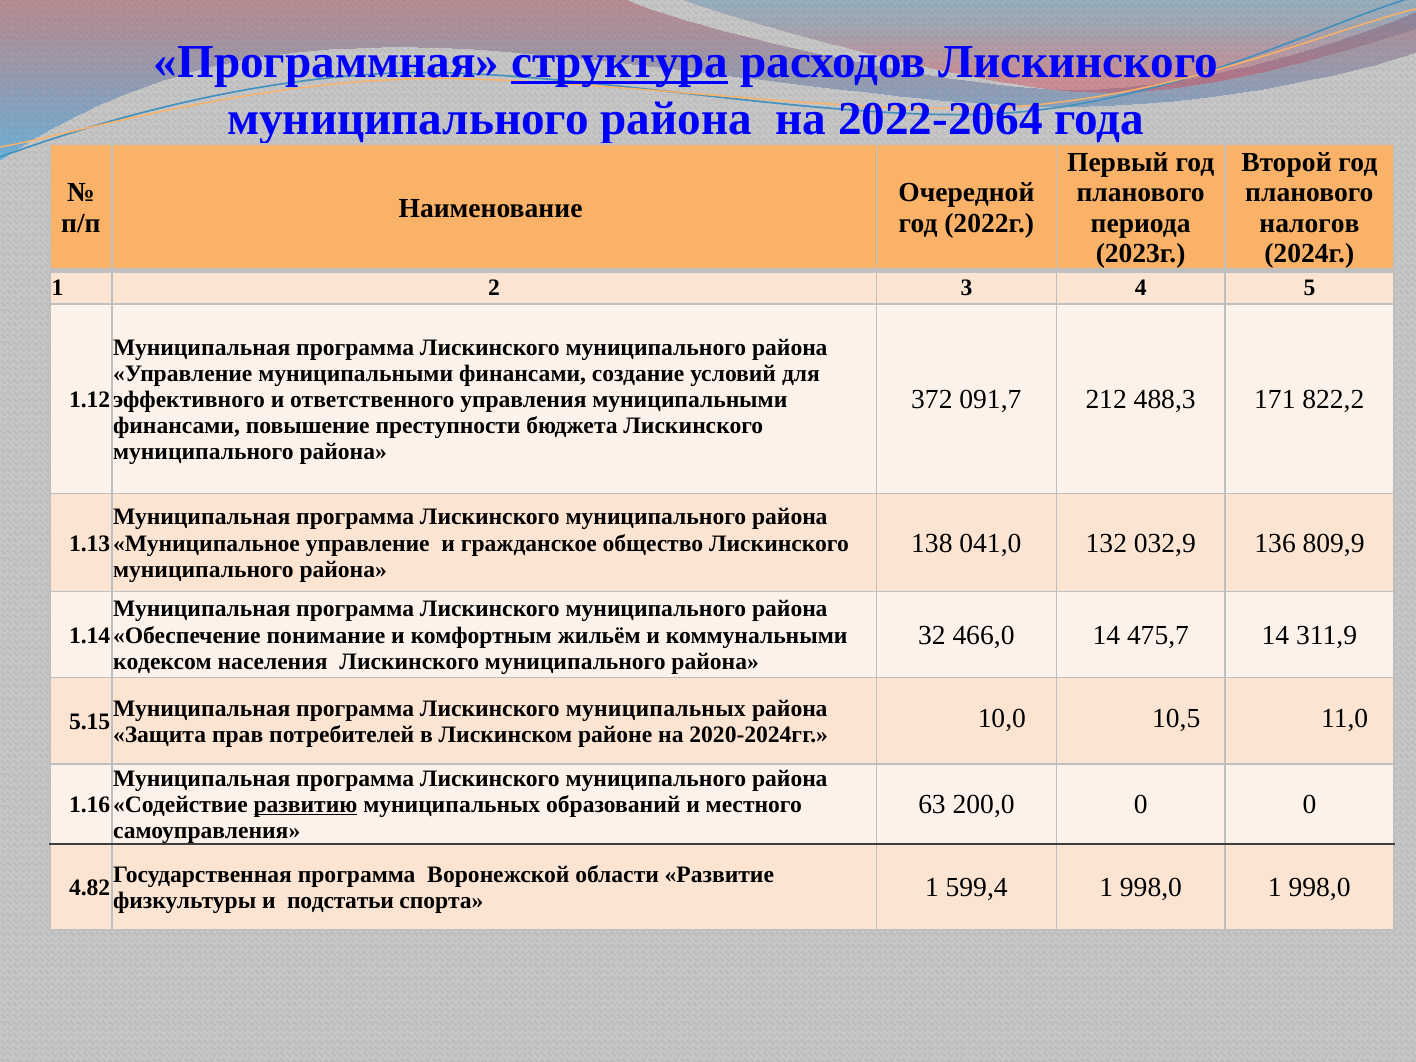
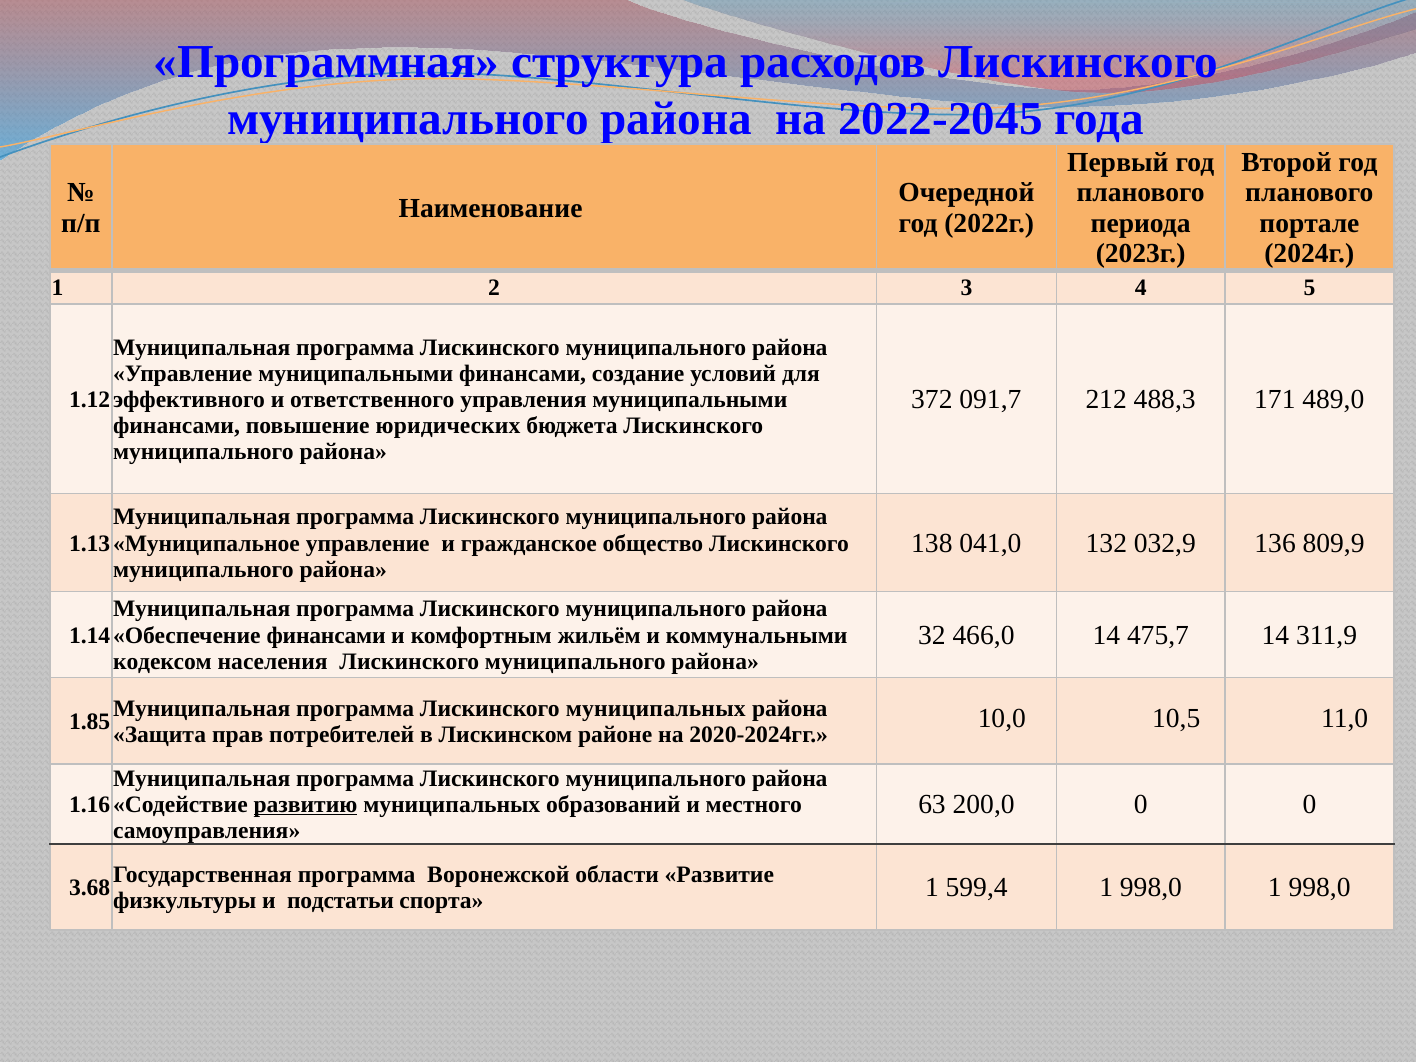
структура underline: present -> none (620, 62)
2022-2064: 2022-2064 -> 2022-2045 (940, 119)
налогов: налогов -> портале (1309, 223)
822,2: 822,2 -> 489,0 (1333, 400)
преступности: преступности -> юридических (448, 426)
Обеспечение понимание: понимание -> финансами (326, 635)
5.15: 5.15 -> 1.85 (90, 721)
4.82: 4.82 -> 3.68 (90, 888)
